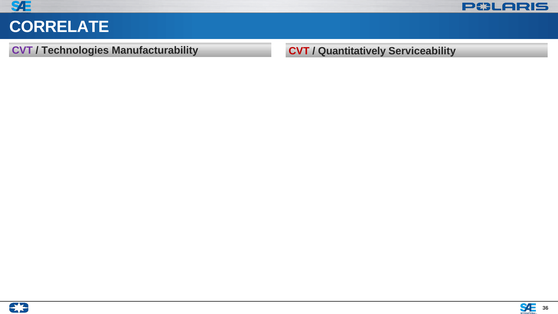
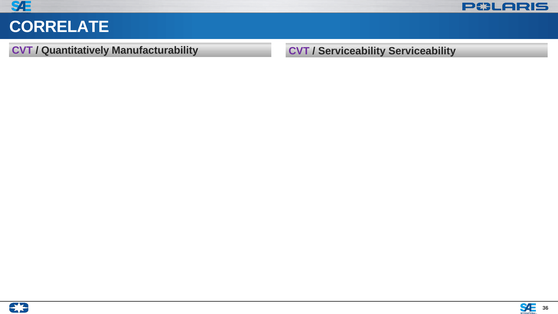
Technologies: Technologies -> Quantitatively (75, 51)
CVT colour: red -> purple (299, 51)
Quantitatively: Quantitatively -> Serviceability (352, 51)
